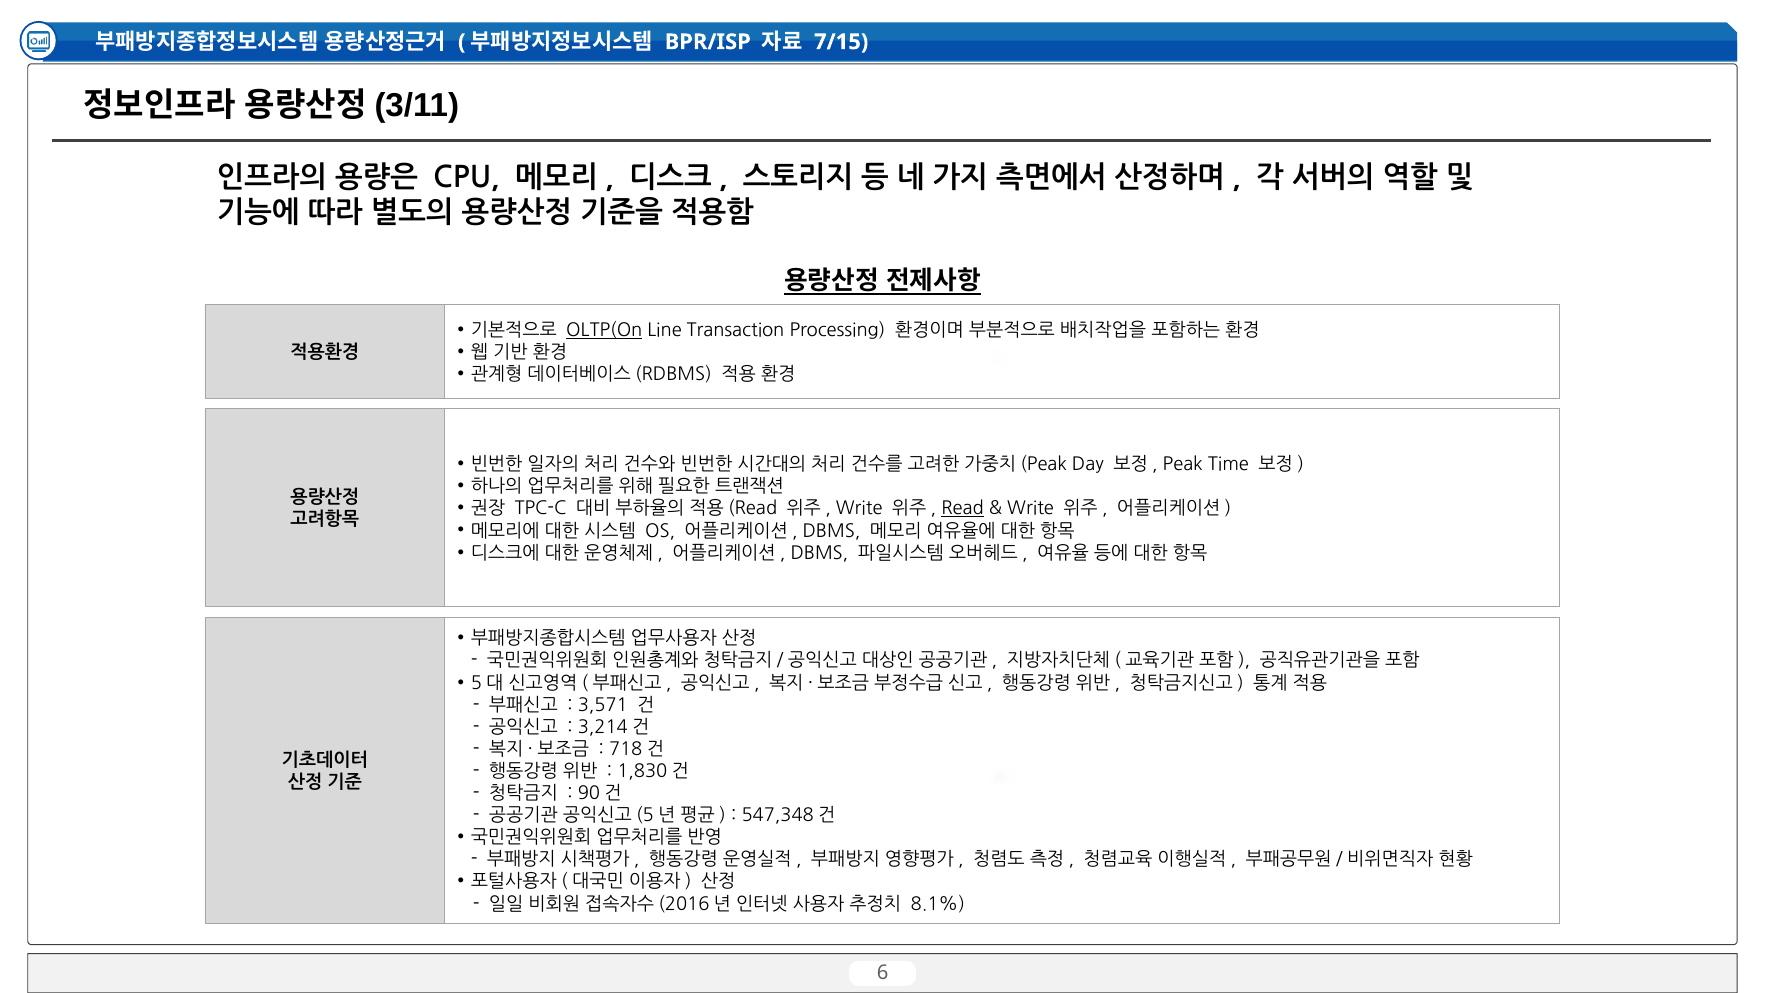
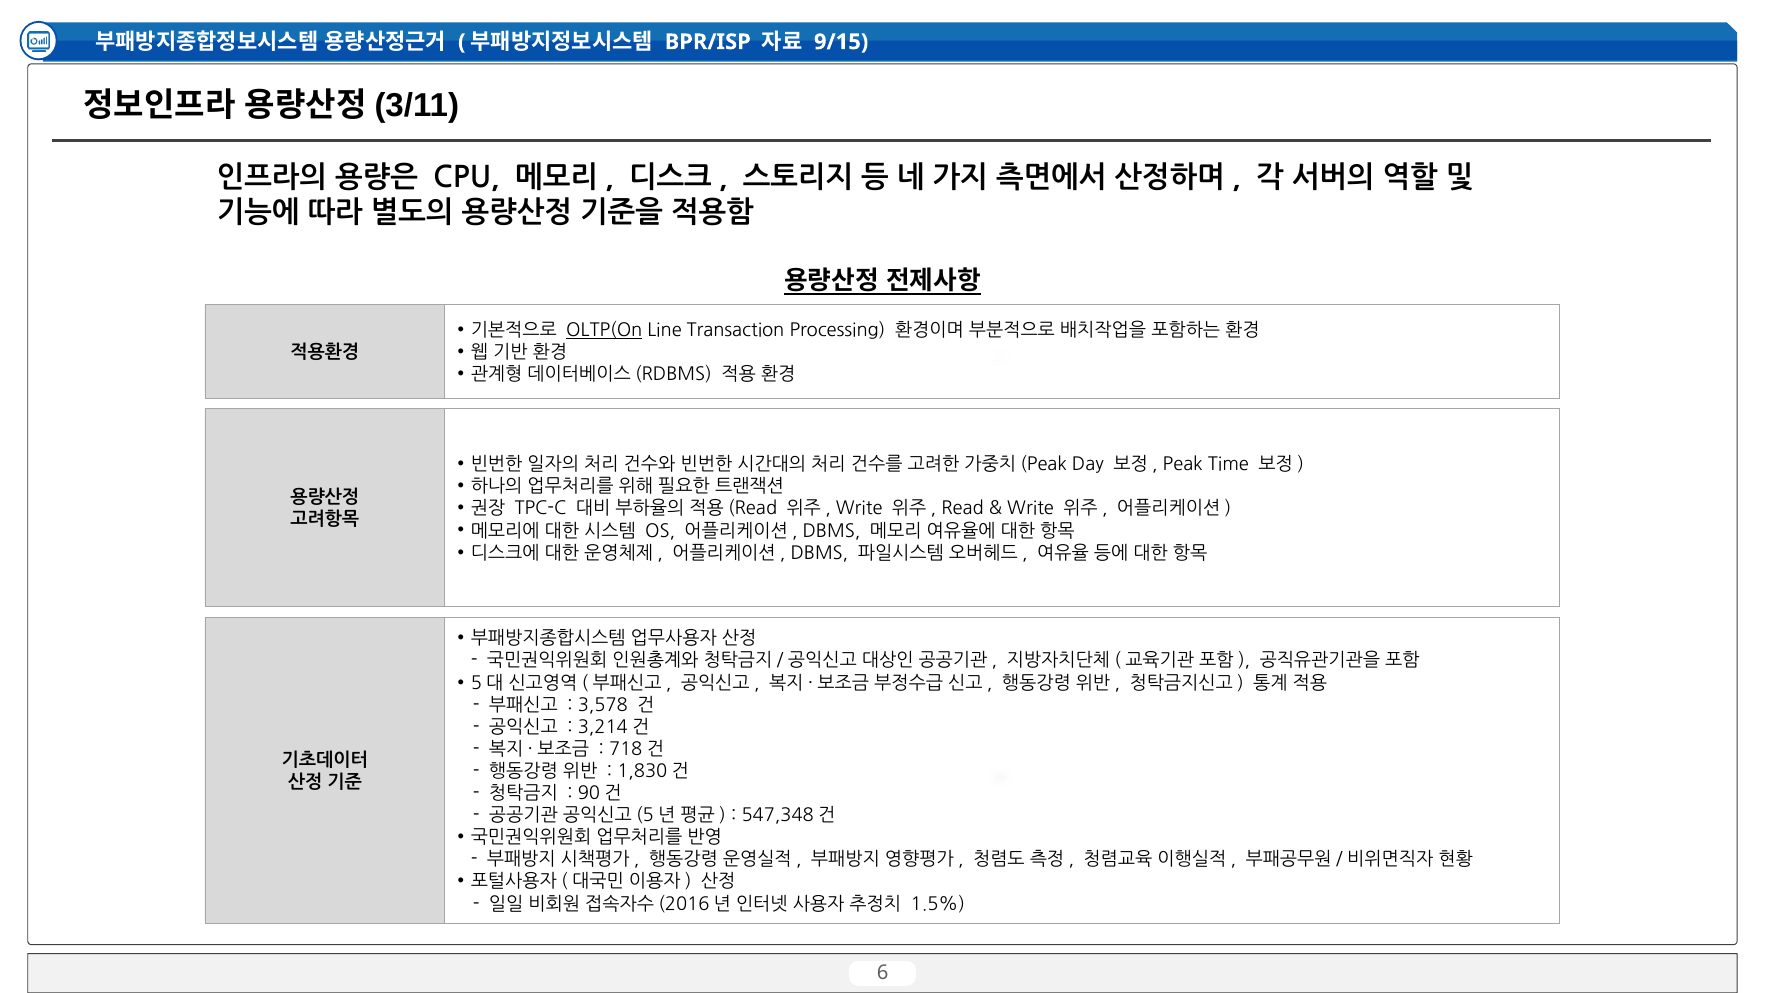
7/15: 7/15 -> 9/15 (841, 42)
Read underline: present -> none (963, 509)
3,571: 3,571 -> 3,578 (603, 705)
8.1%: 8.1% -> 1.5% (938, 904)
